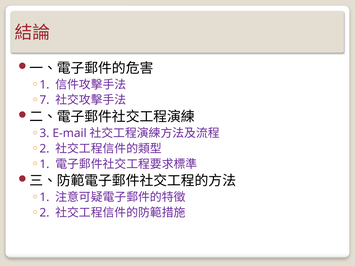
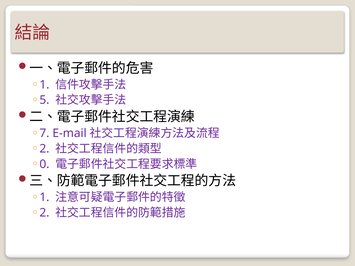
7: 7 -> 5 (44, 100)
3: 3 -> 7 (44, 133)
1: 1 -> 0 (44, 164)
